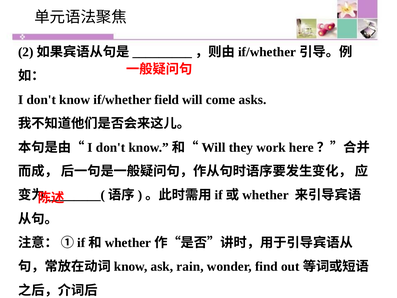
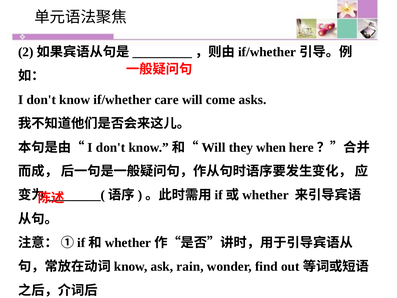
field: field -> care (167, 100)
work: work -> when (271, 147)
